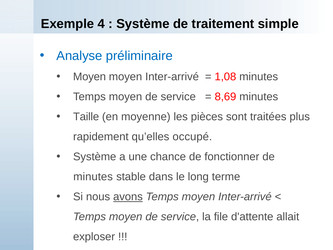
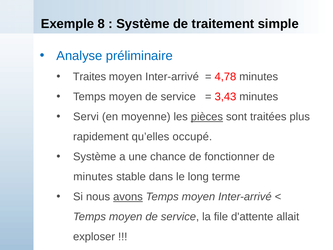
4: 4 -> 8 (101, 24)
Moyen: Moyen -> Traites (89, 77)
1,08: 1,08 -> 4,78 (225, 77)
8,69: 8,69 -> 3,43 (225, 97)
Taille: Taille -> Servi (86, 117)
pièces underline: none -> present (207, 117)
